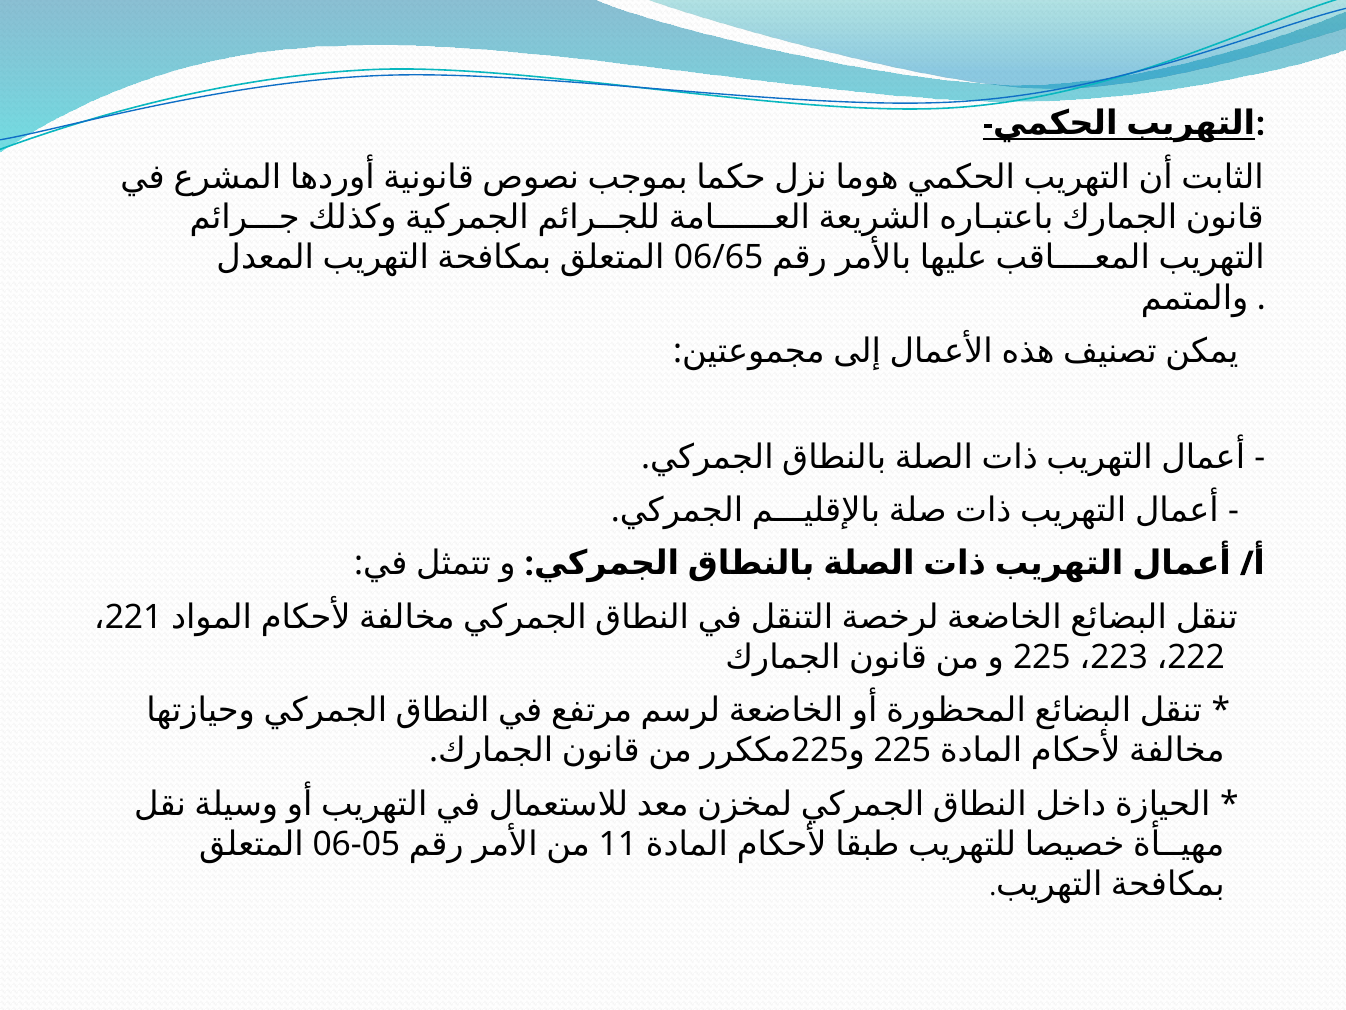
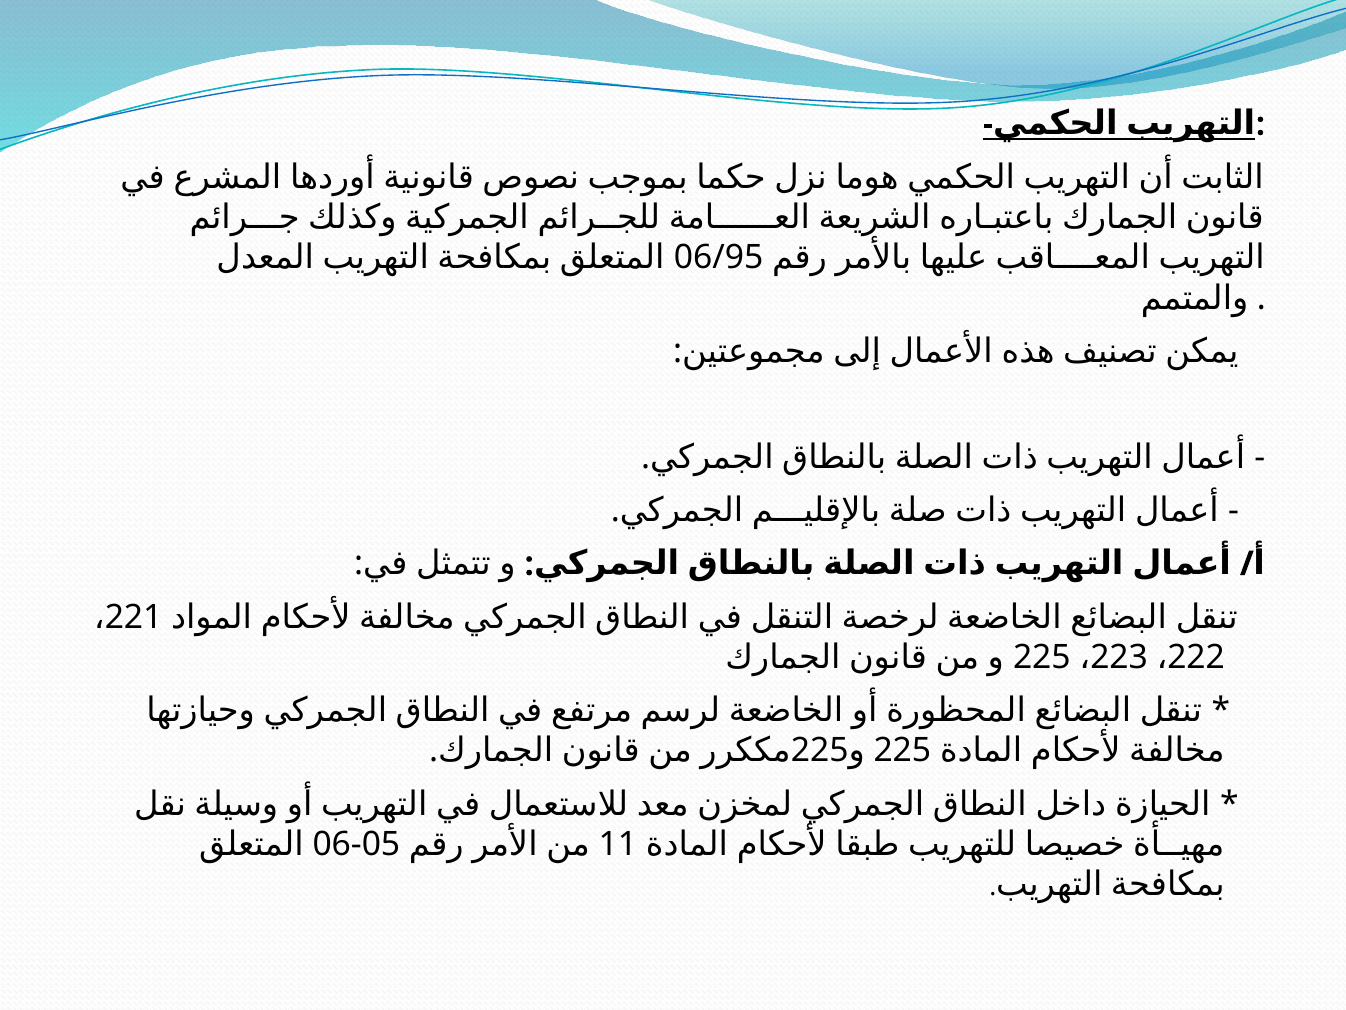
06/65: 06/65 -> 06/95 (719, 258)
